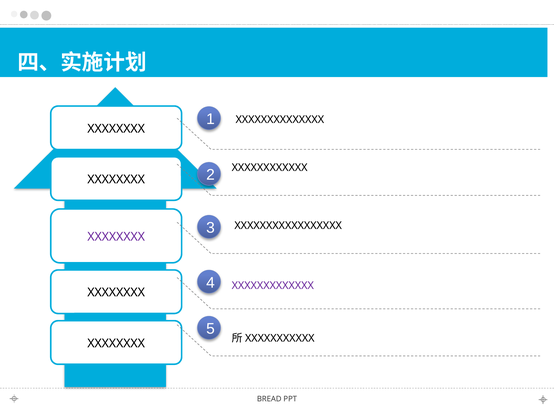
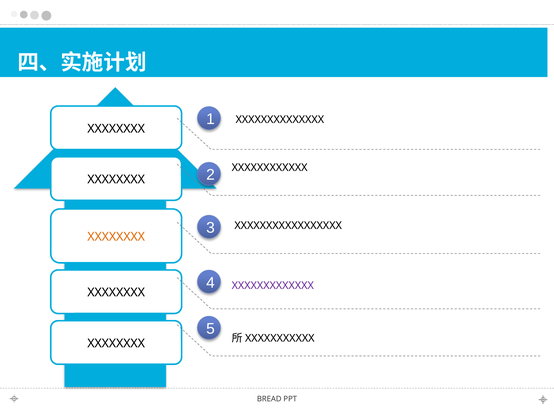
XXXXXXXX colour: purple -> orange (116, 237)
